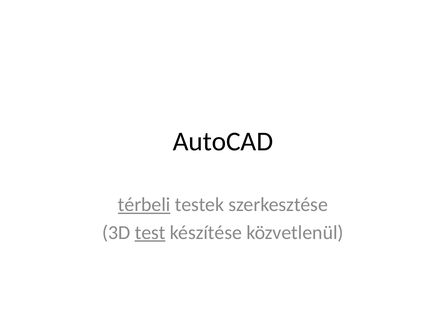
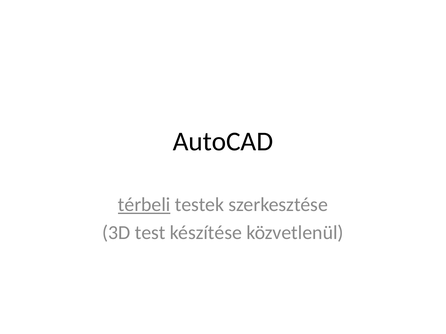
test underline: present -> none (150, 233)
